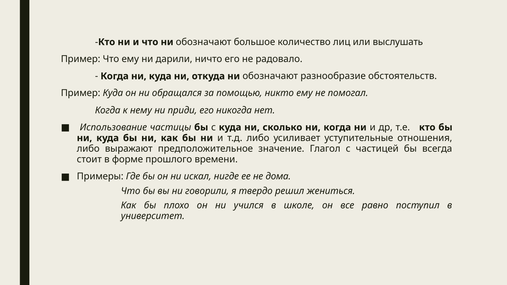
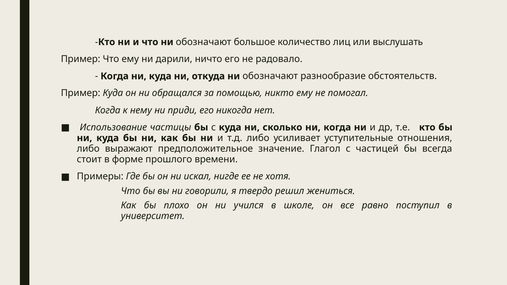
дома: дома -> хотя (278, 177)
